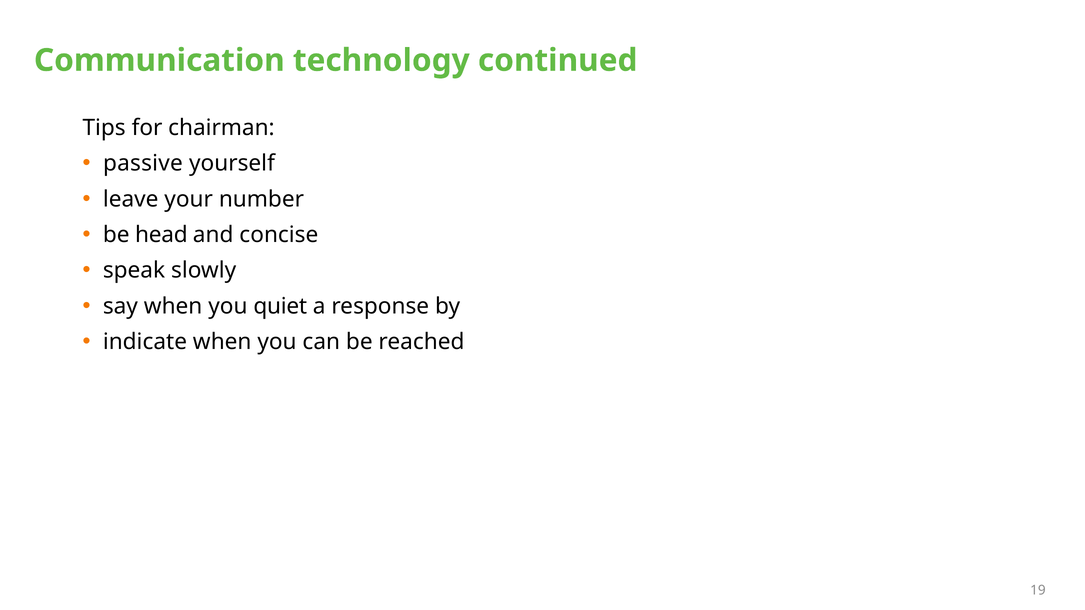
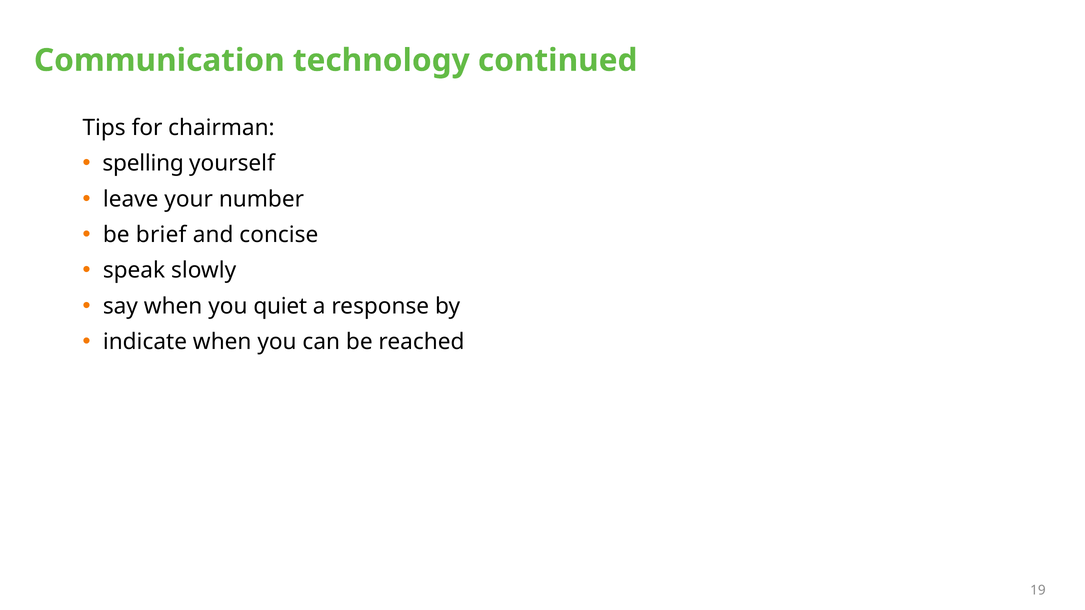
passive: passive -> spelling (143, 163)
head: head -> brief (161, 235)
